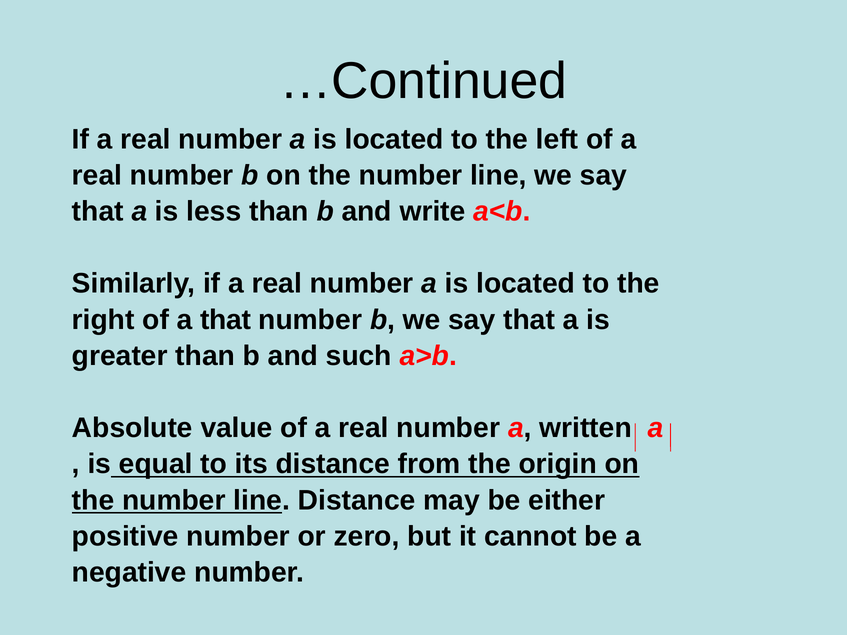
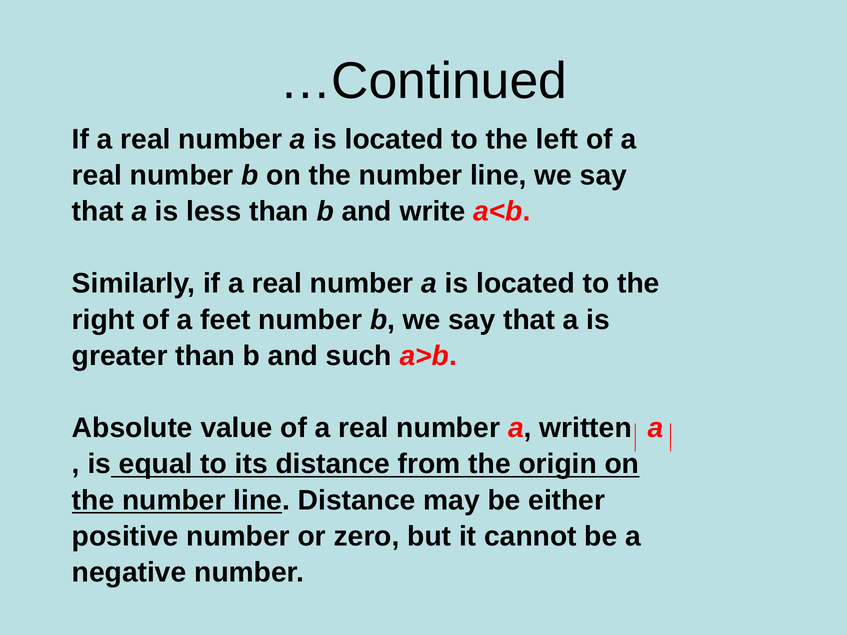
a that: that -> feet (226, 320)
